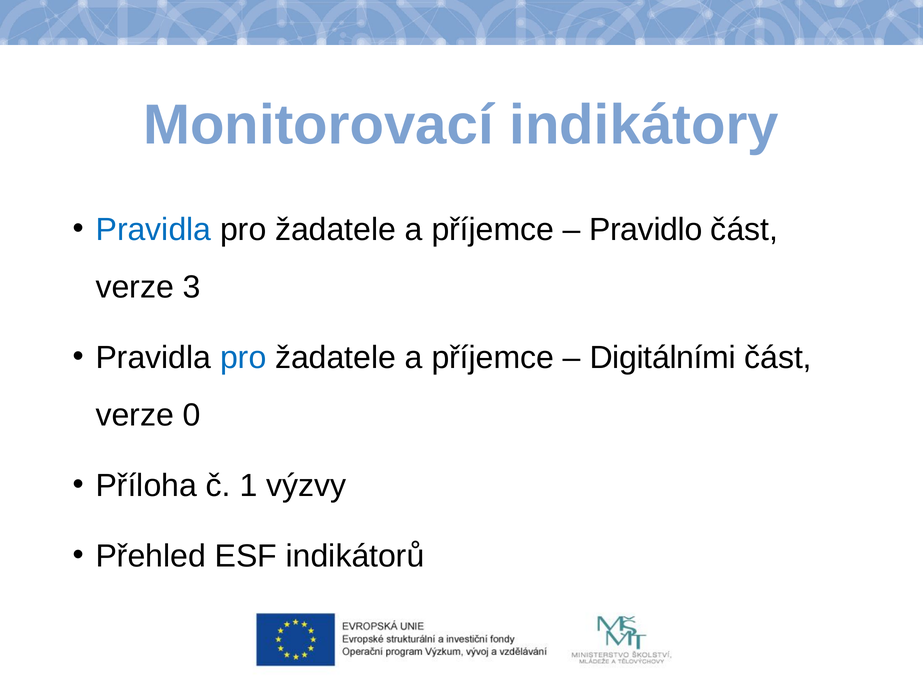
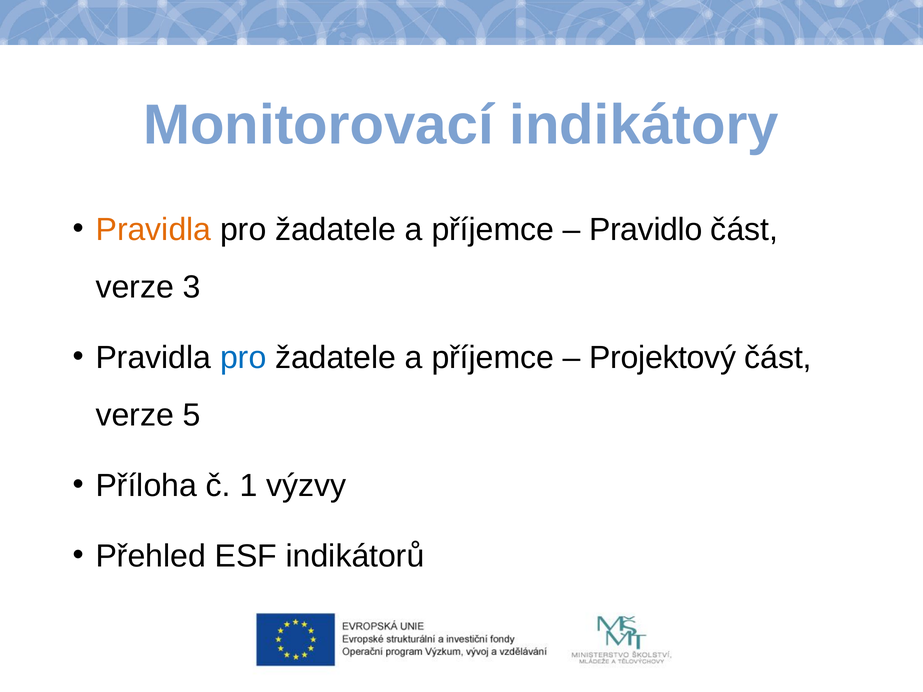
Pravidla colour: blue -> orange (153, 230)
Digitálními: Digitálními -> Projektový (663, 358)
0: 0 -> 5 (192, 415)
